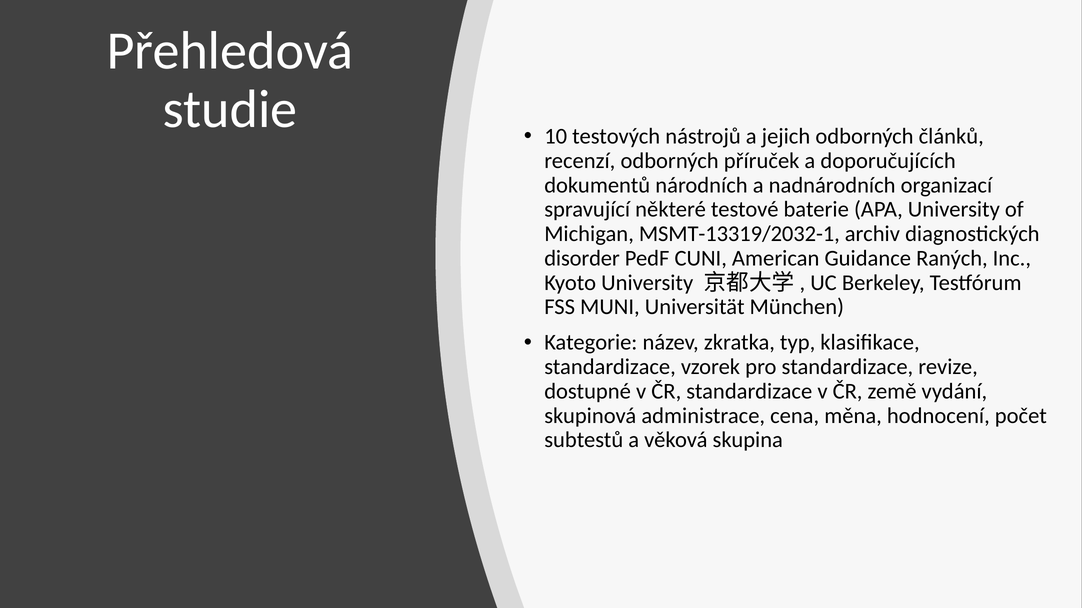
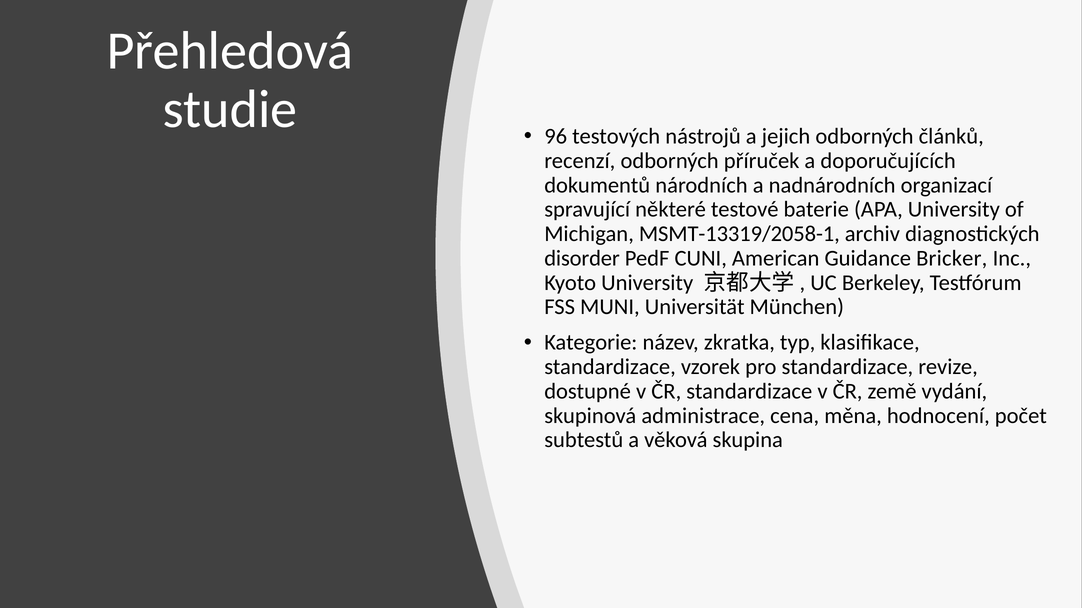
10: 10 -> 96 (556, 137)
MSMT-13319/2032-1: MSMT-13319/2032-1 -> MSMT-13319/2058-1 (739, 234)
Raných: Raných -> Bricker (952, 258)
